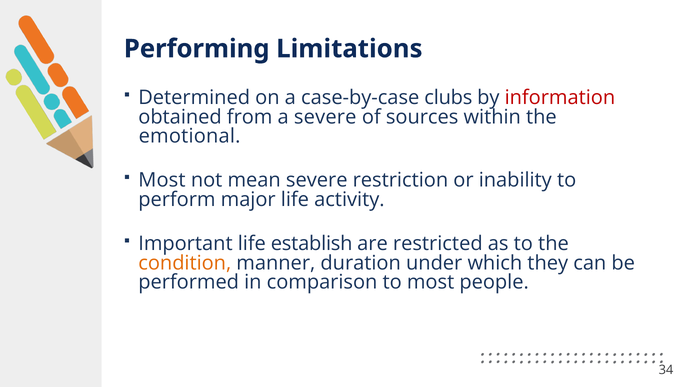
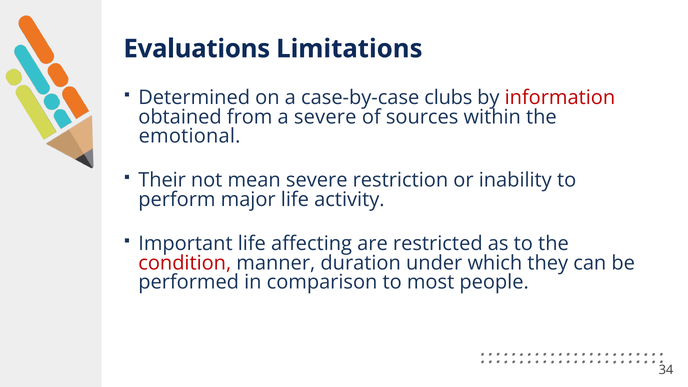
Performing: Performing -> Evaluations (197, 49)
Most: Most -> Their (162, 180)
establish: establish -> affecting (312, 244)
condition colour: orange -> red (185, 263)
